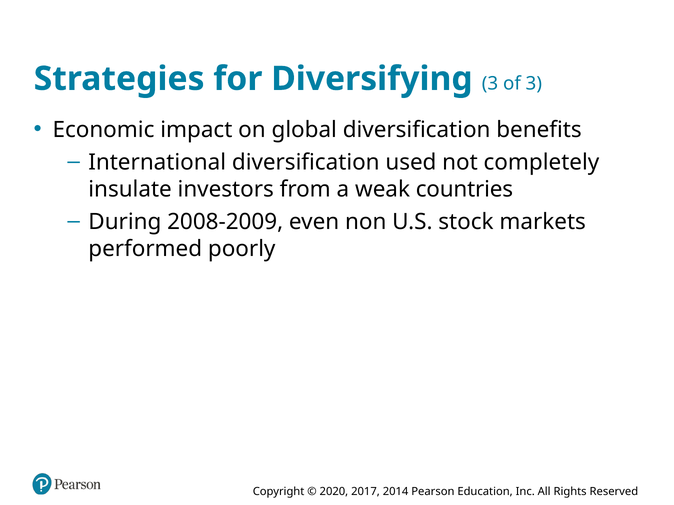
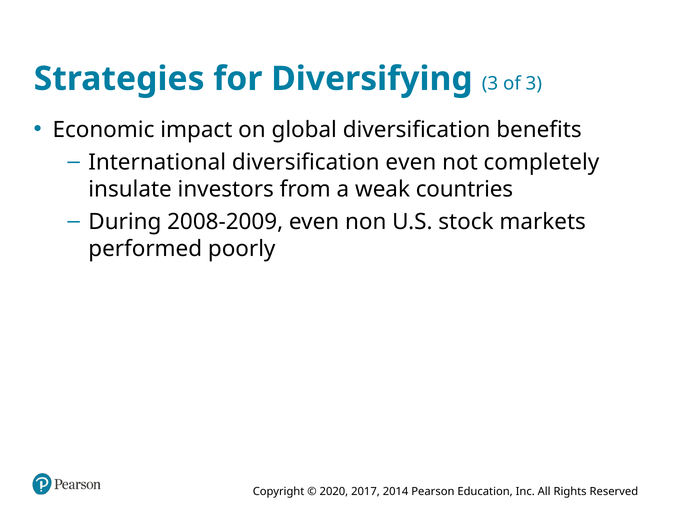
diversification used: used -> even (411, 162)
